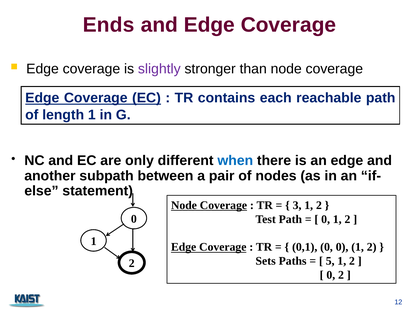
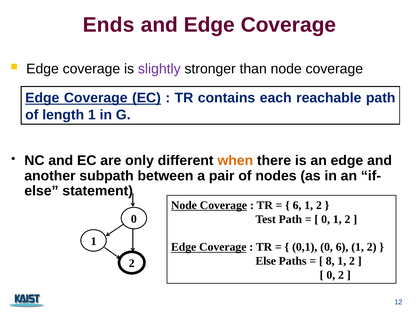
when colour: blue -> orange (235, 161)
3: 3 -> 6 (297, 205)
0 0: 0 -> 6 (342, 247)
Sets: Sets -> Else (266, 261)
5: 5 -> 8 (330, 261)
